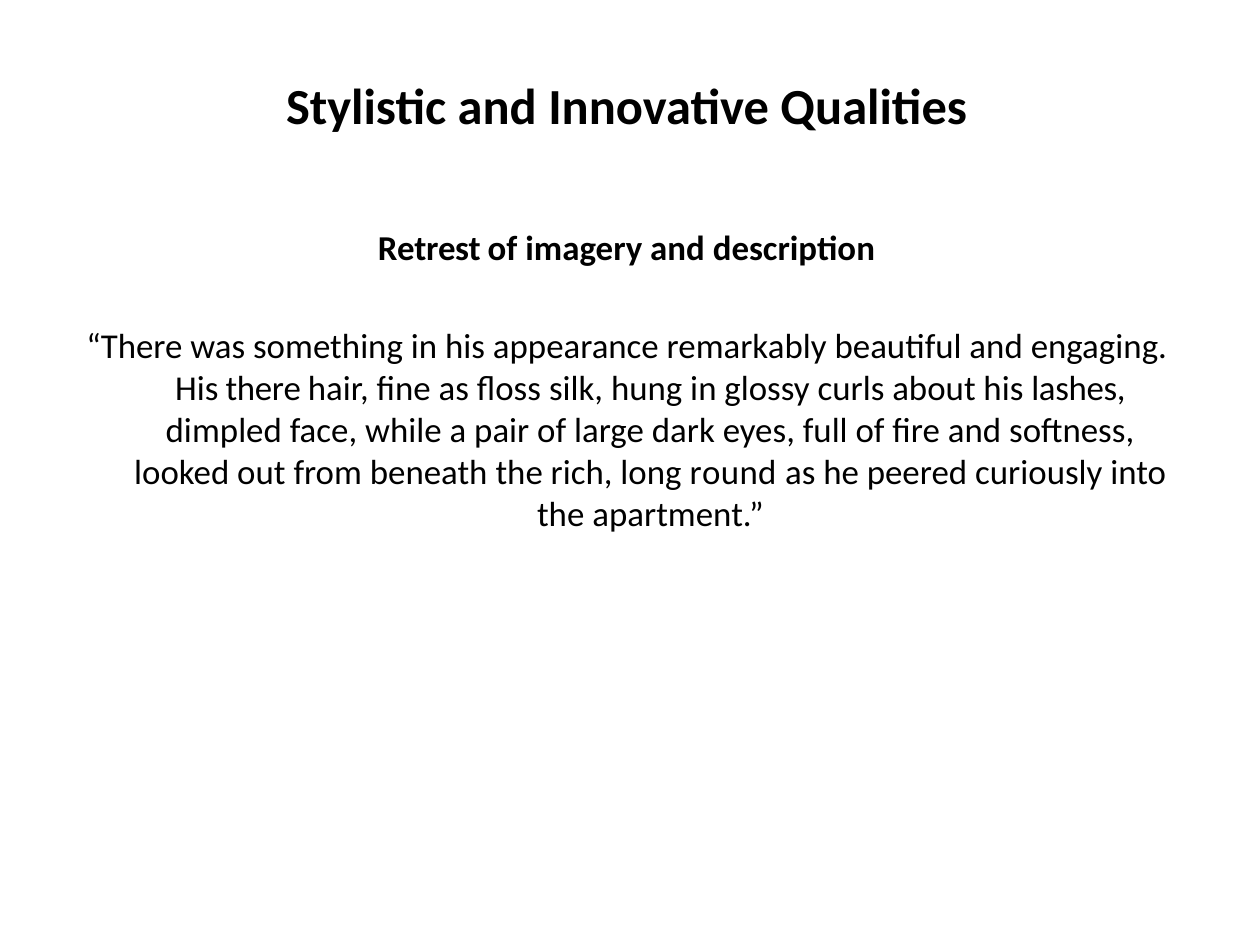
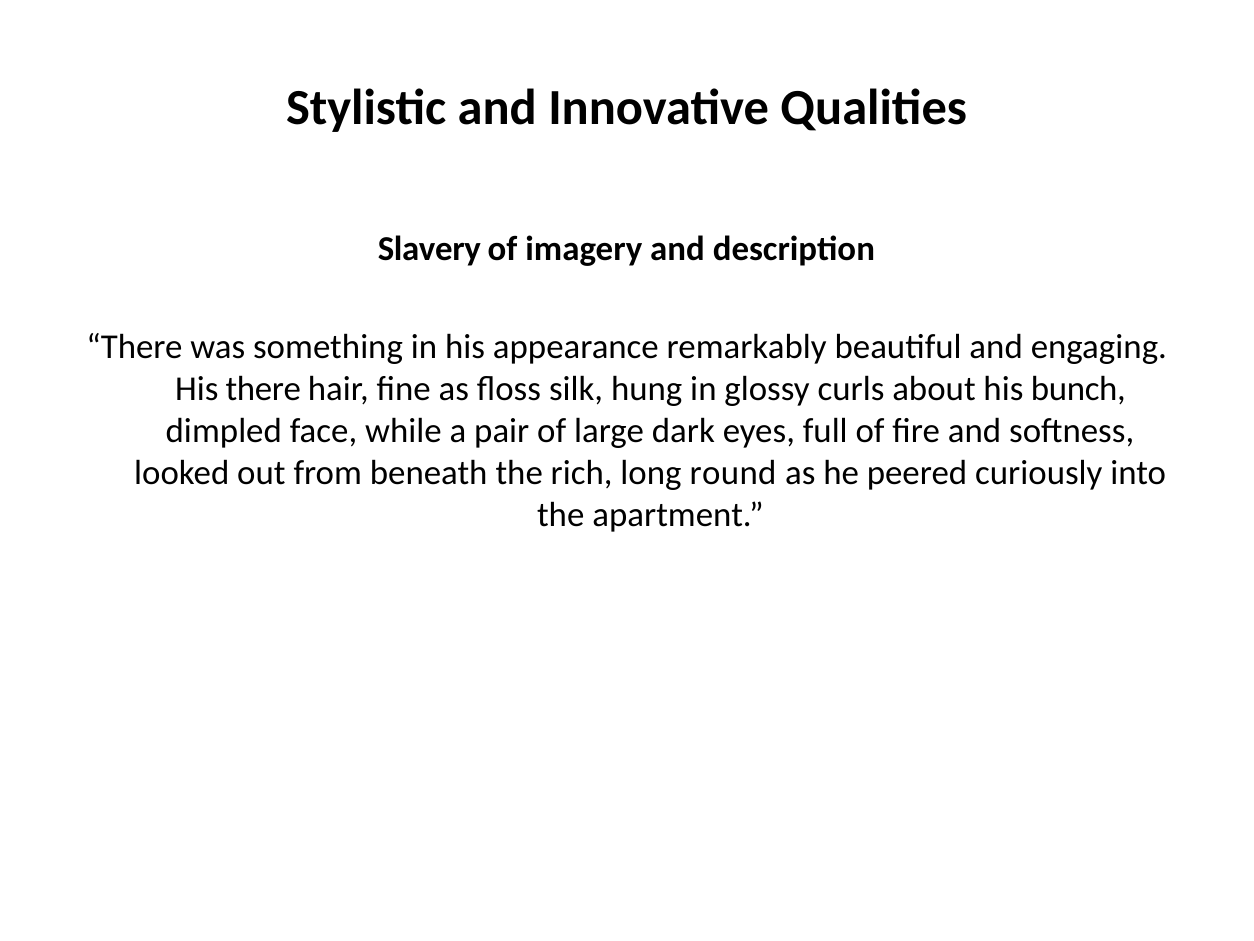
Retrest: Retrest -> Slavery (429, 249)
lashes: lashes -> bunch (1078, 389)
